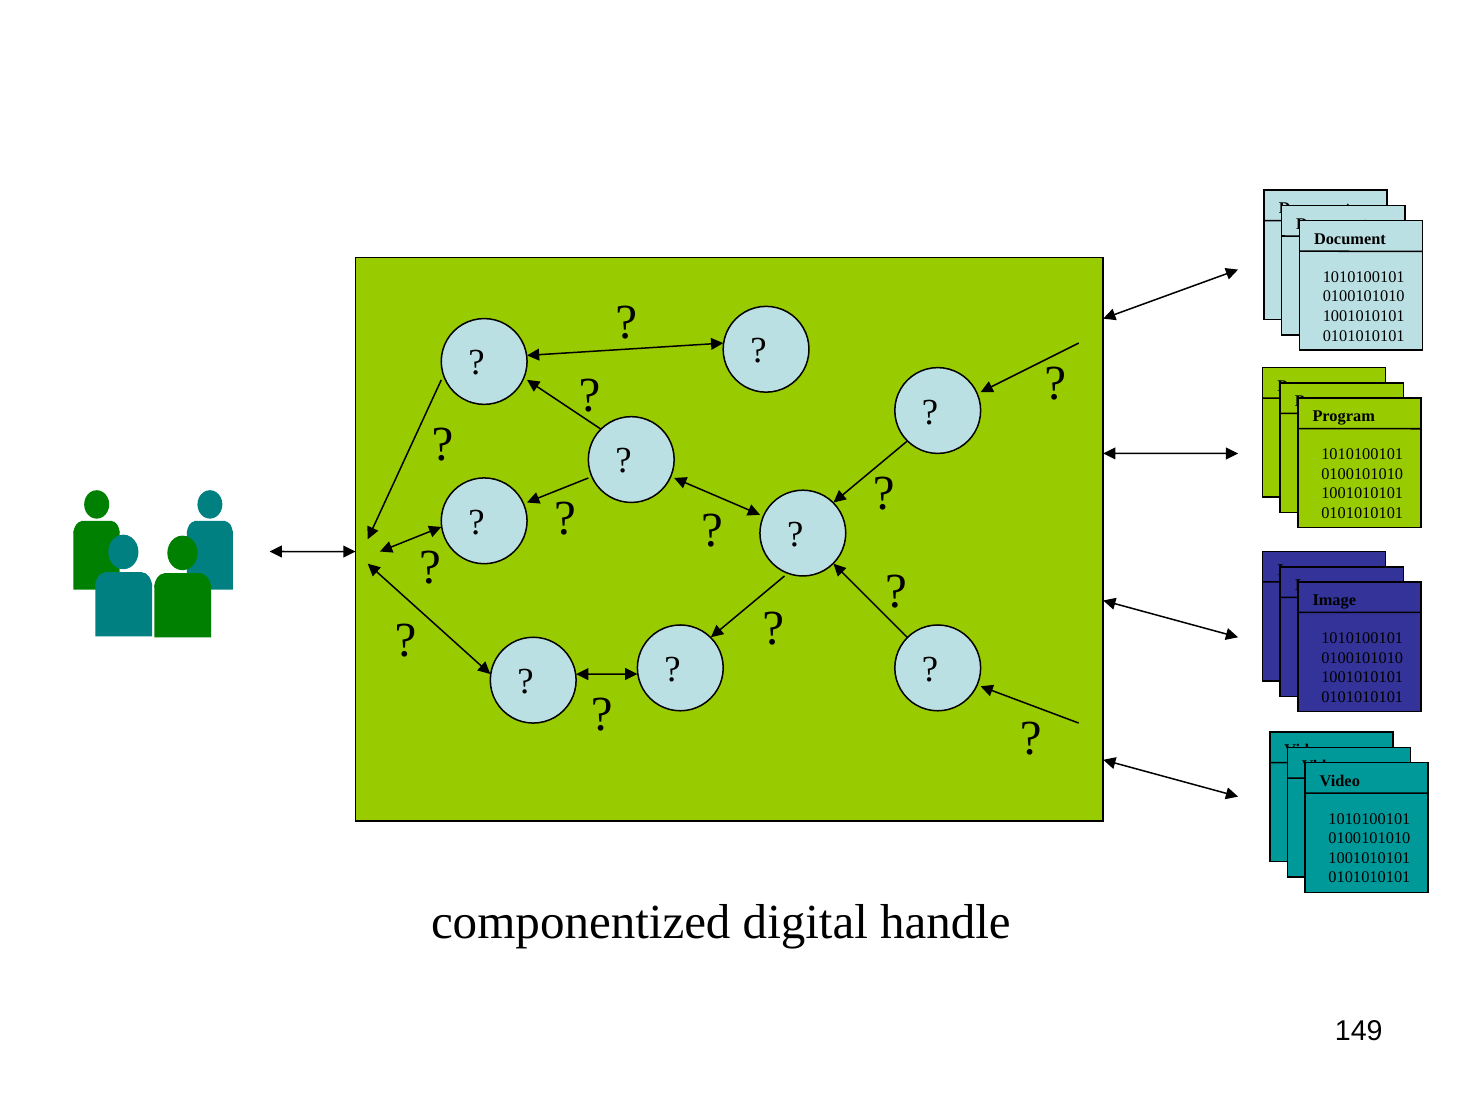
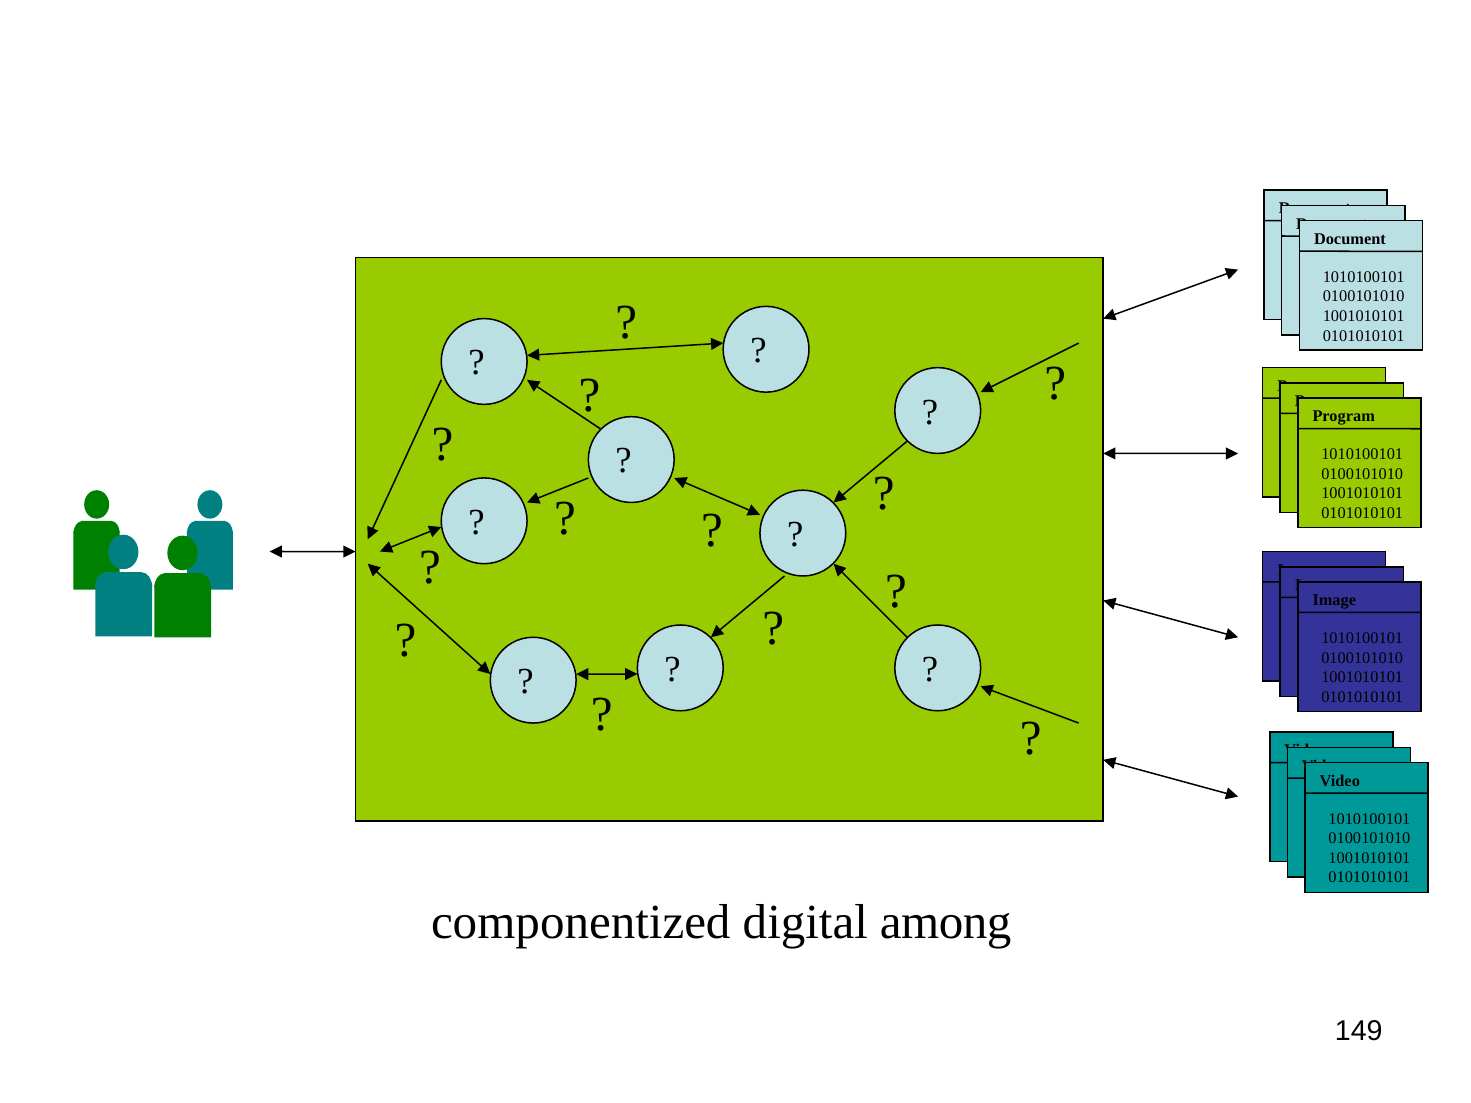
handle: handle -> among (946, 923)
